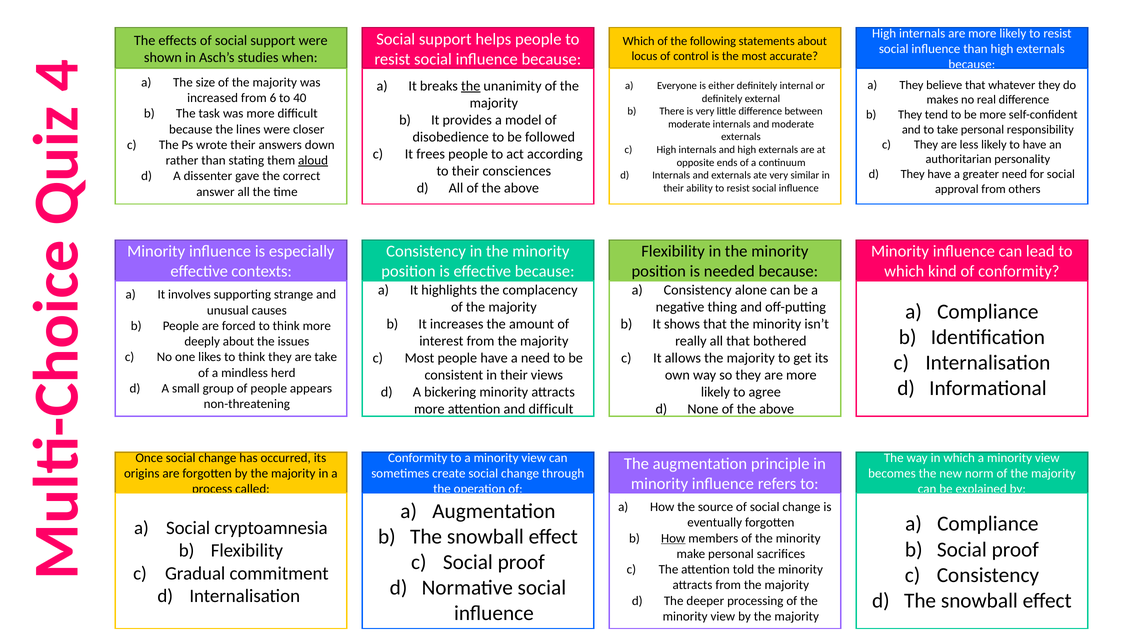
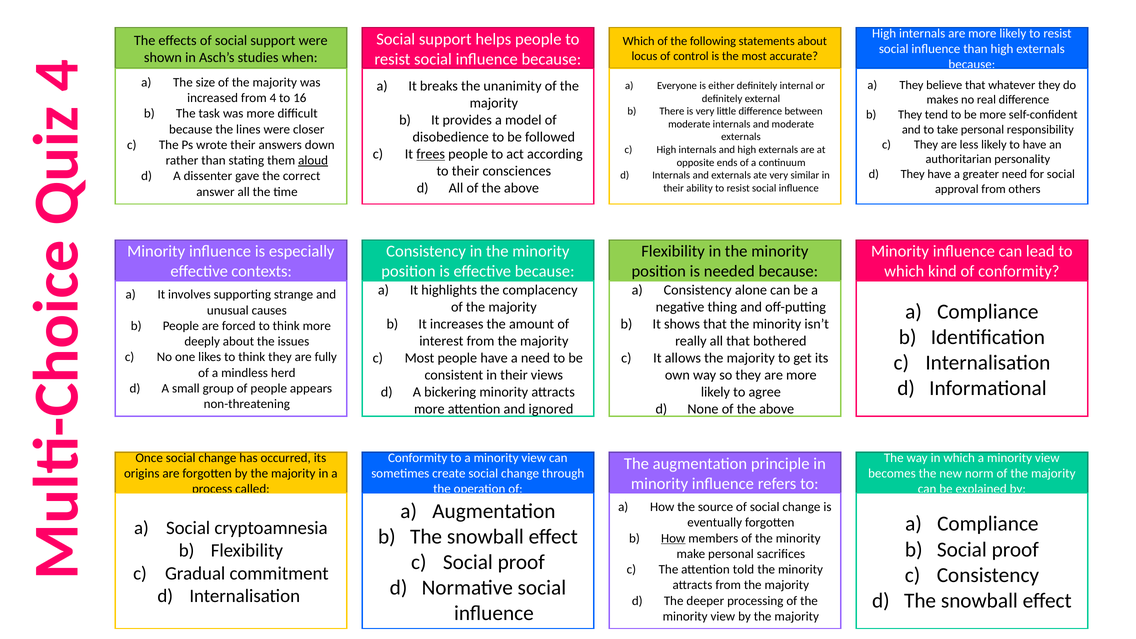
the underline: present -> none (471, 86)
from 6: 6 -> 4 (273, 98)
40: 40 -> 16 (300, 98)
frees underline: none -> present (431, 154)
are take: take -> fully (326, 357)
and difficult: difficult -> ignored (551, 409)
